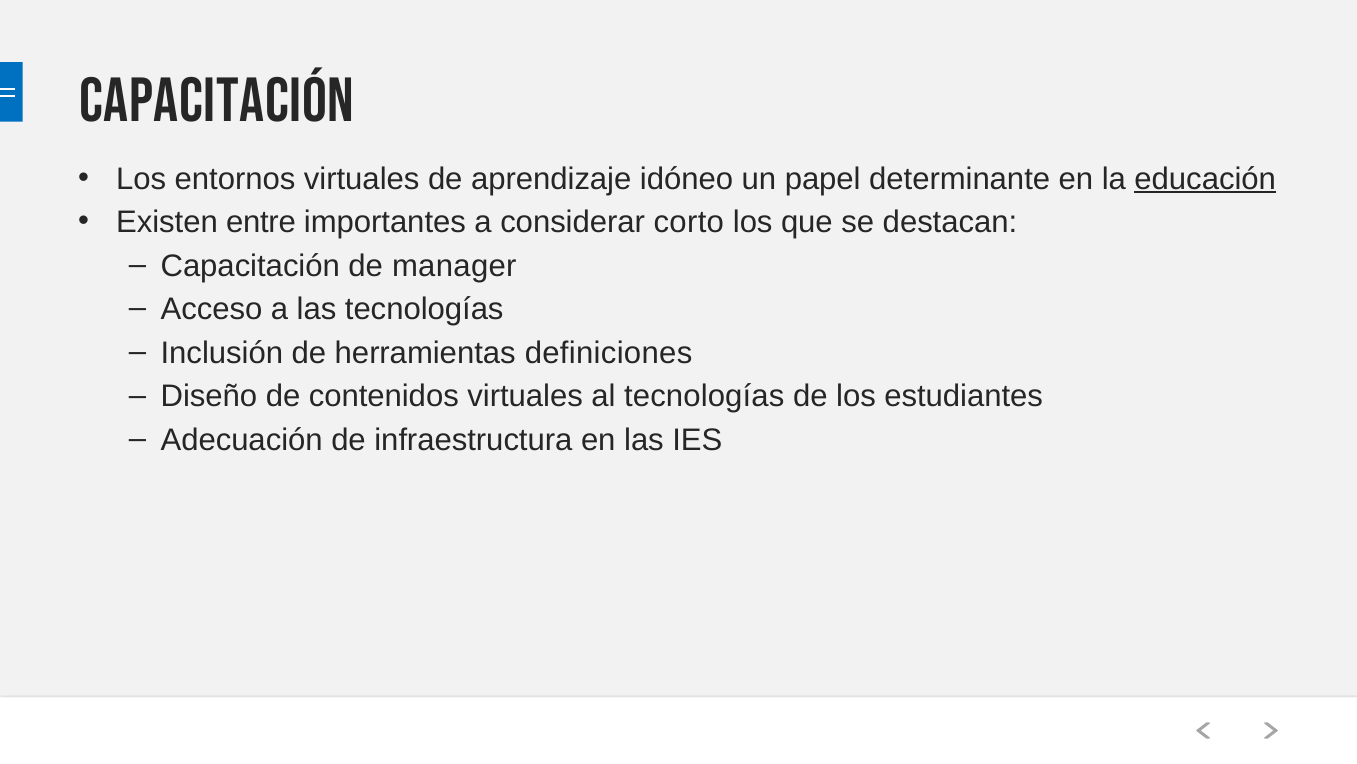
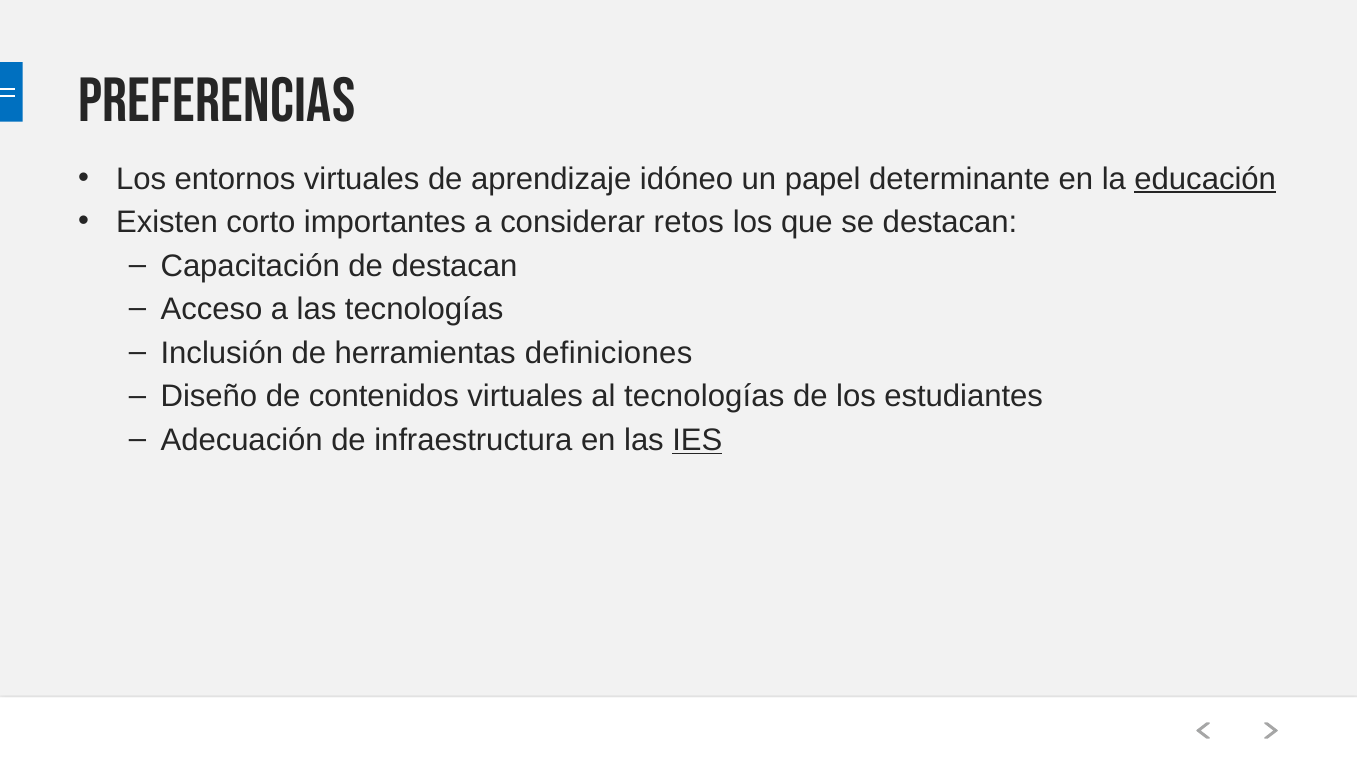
Capacitación: Capacitación -> Preferencias (217, 101)
entre: entre -> corto (261, 222)
corto: corto -> retos (689, 222)
de manager: manager -> destacan (454, 266)
IES underline: none -> present (697, 440)
